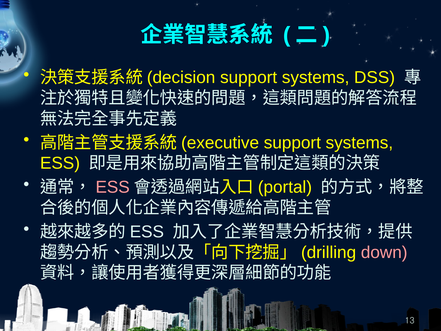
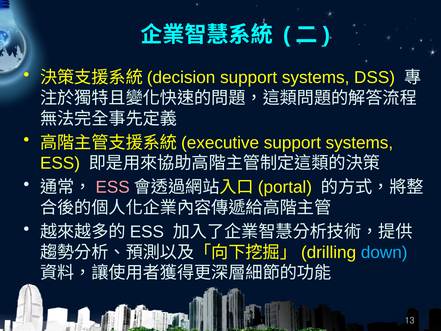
down colour: pink -> light blue (384, 252)
